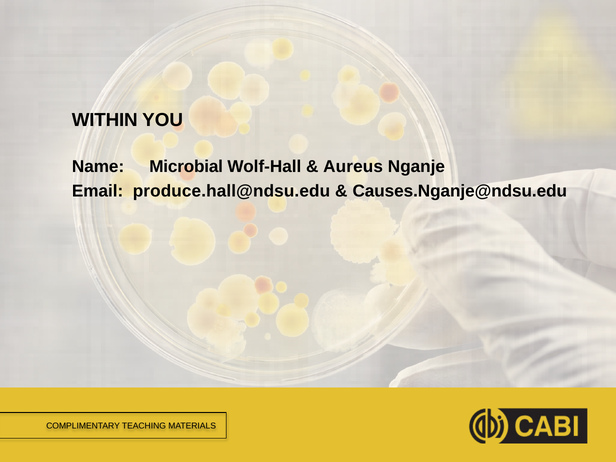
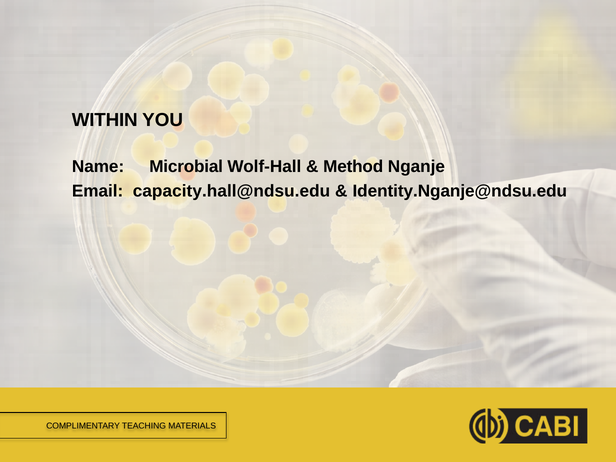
Aureus: Aureus -> Method (353, 167)
produce.hall@ndsu.edu: produce.hall@ndsu.edu -> capacity.hall@ndsu.edu (231, 191)
Causes.Nganje@ndsu.edu: Causes.Nganje@ndsu.edu -> Identity.Nganje@ndsu.edu (460, 191)
